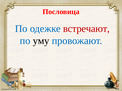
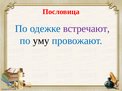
встречают colour: red -> purple (86, 29)
